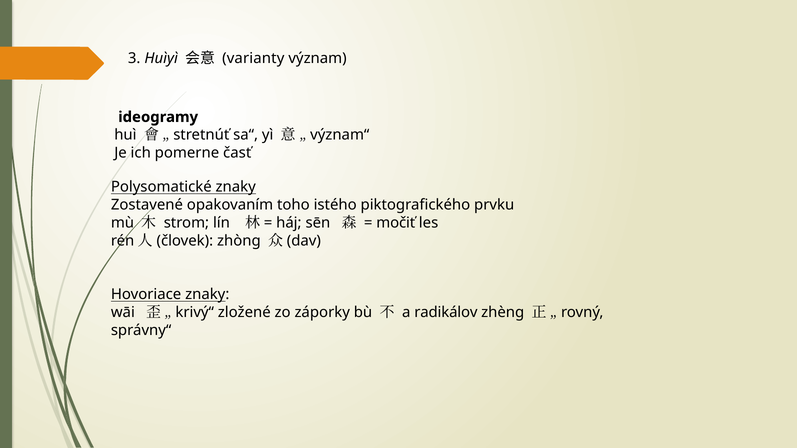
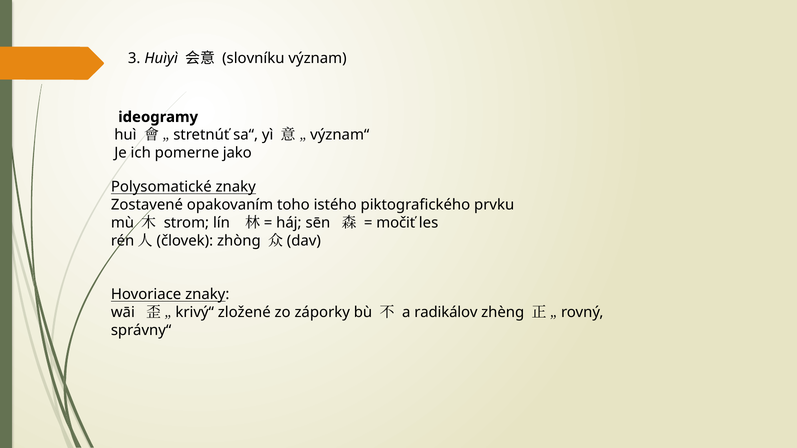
varianty: varianty -> slovníku (253, 58)
časť: časť -> jako (237, 153)
